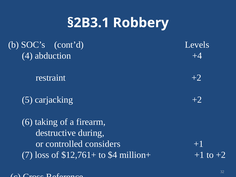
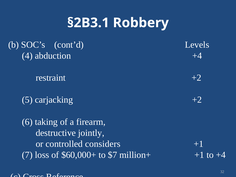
during: during -> jointly (91, 133)
$12,761+: $12,761+ -> $60,000+ (79, 155)
$4: $4 -> $7 (113, 155)
to +2: +2 -> +4 (221, 155)
